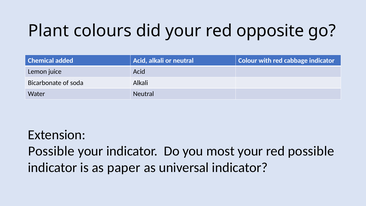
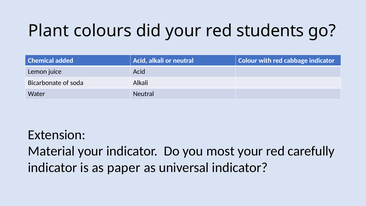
opposite: opposite -> students (270, 31)
Possible: Possible -> Material (51, 151)
red possible: possible -> carefully (311, 151)
